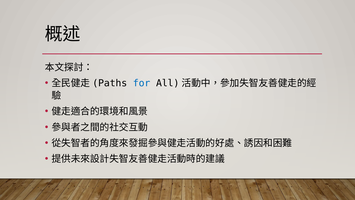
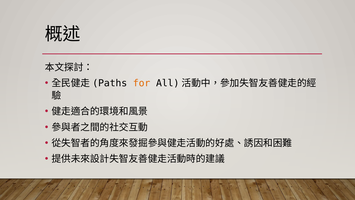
for colour: blue -> orange (142, 83)
